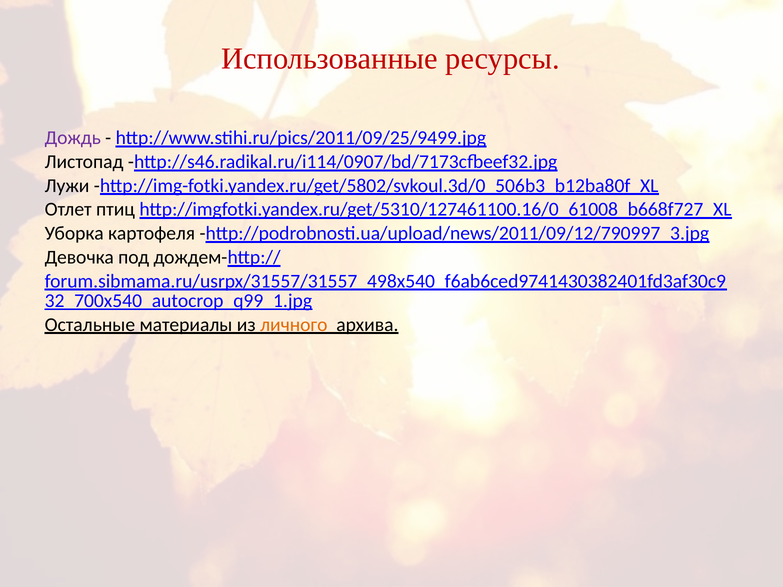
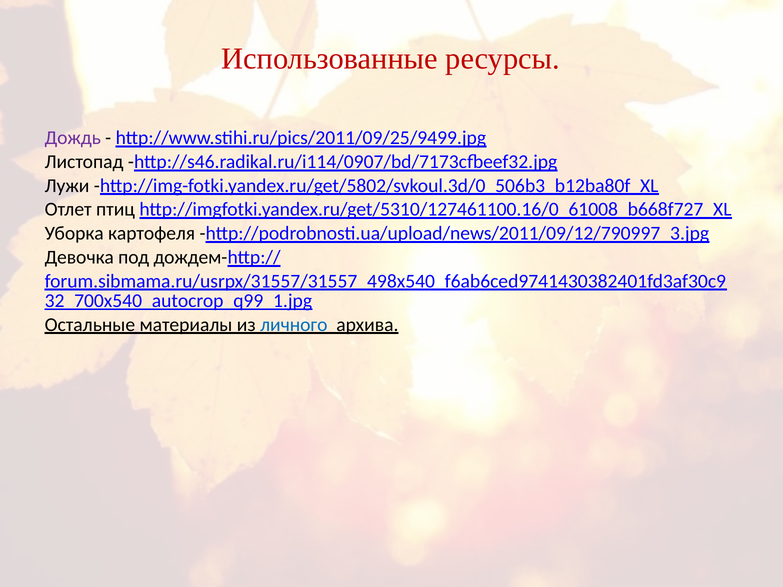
личного colour: orange -> blue (294, 325)
